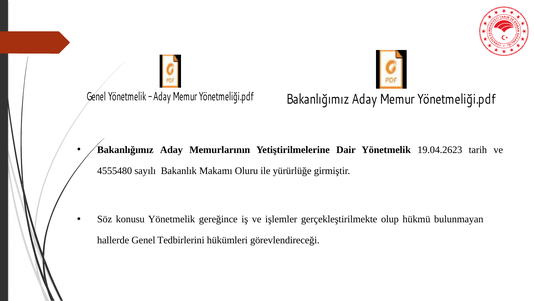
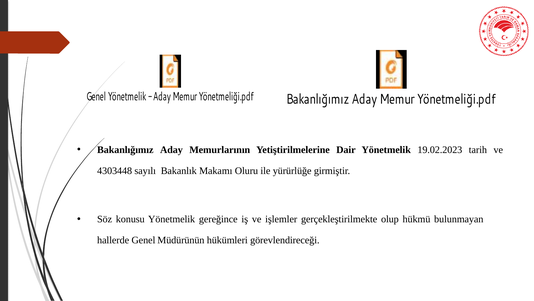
19.04.2623: 19.04.2623 -> 19.02.2023 (440, 150)
4555480: 4555480 -> 4303448 (115, 170)
Tedbirlerini: Tedbirlerini -> Müdürünün (181, 240)
